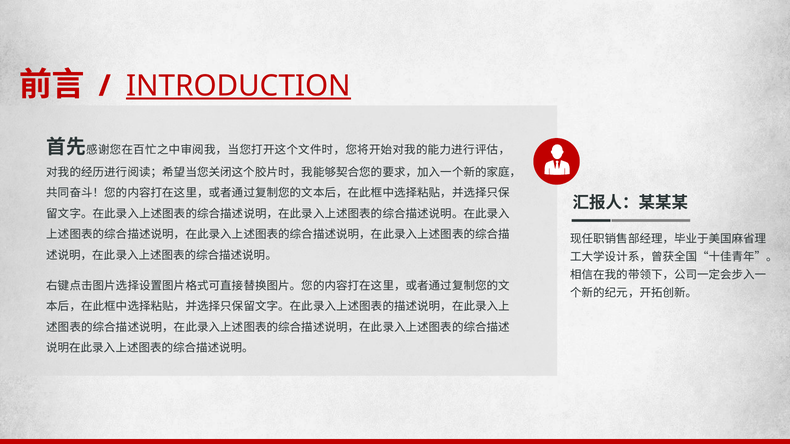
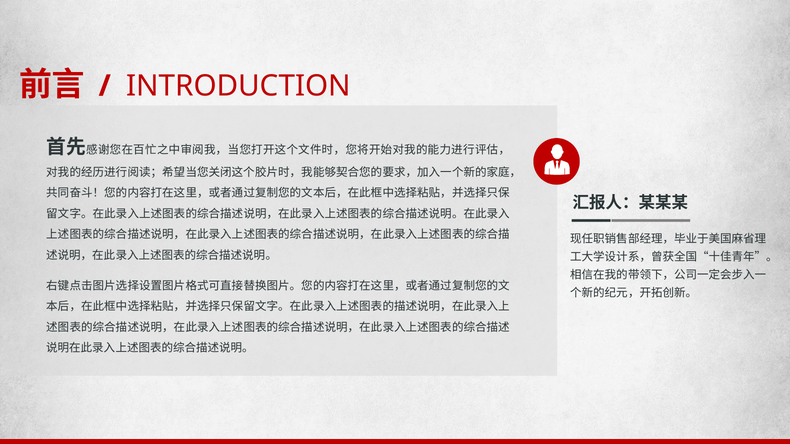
INTRODUCTION underline: present -> none (238, 86)
